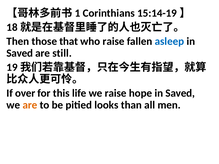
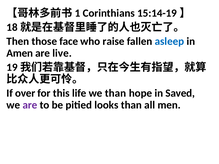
that: that -> face (69, 41)
Saved: Saved -> Amen (20, 53)
still: still -> live (62, 53)
we raise: raise -> than (116, 93)
are colour: orange -> purple (30, 105)
